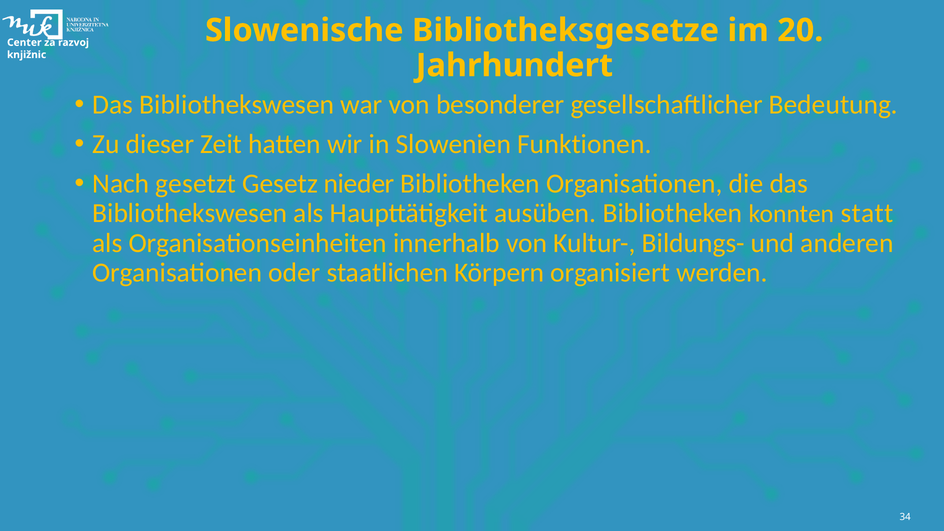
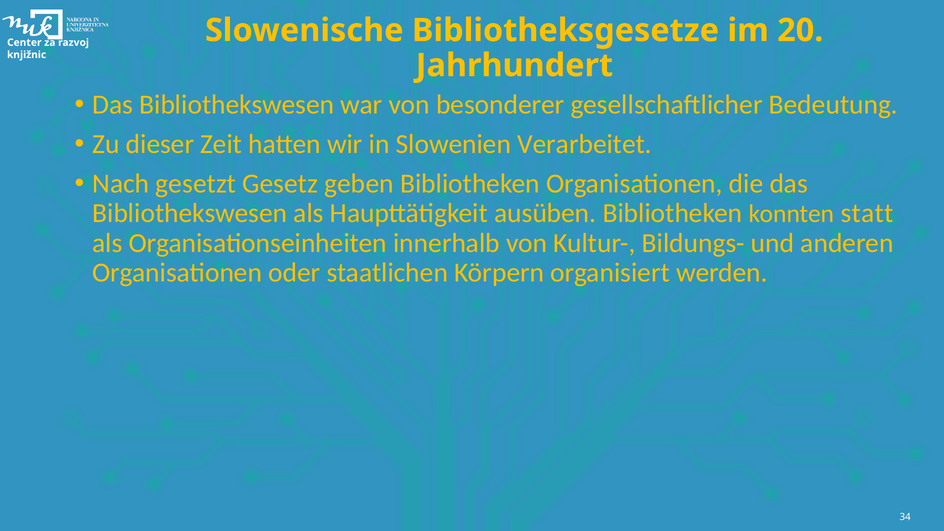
Funktionen: Funktionen -> Verarbeitet (585, 144)
nieder: nieder -> geben (359, 184)
